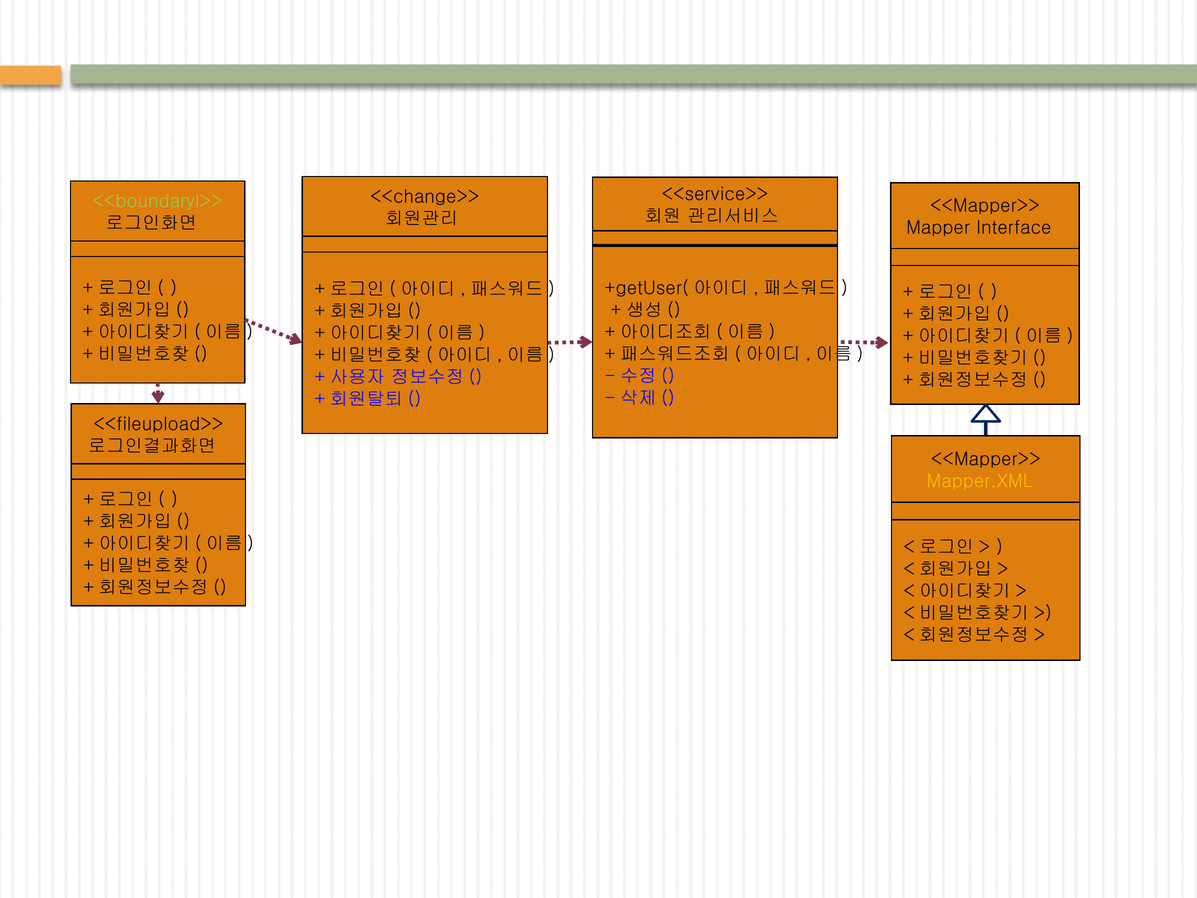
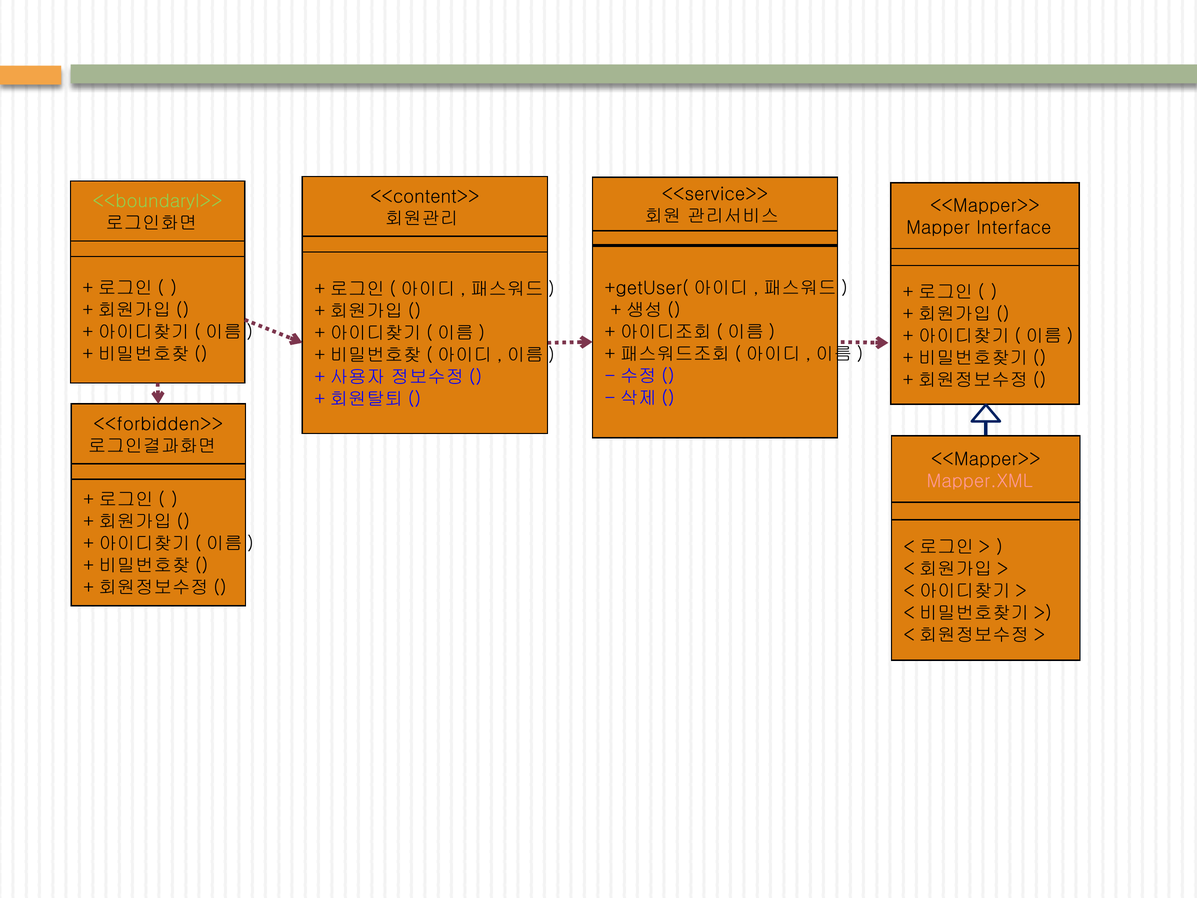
<<change>>: <<change>> -> <<content>> (425, 197)
<<fileupload>>: <<fileupload>> -> <<forbidden>> (158, 424)
Mapper.XML colour: yellow -> pink (980, 481)
